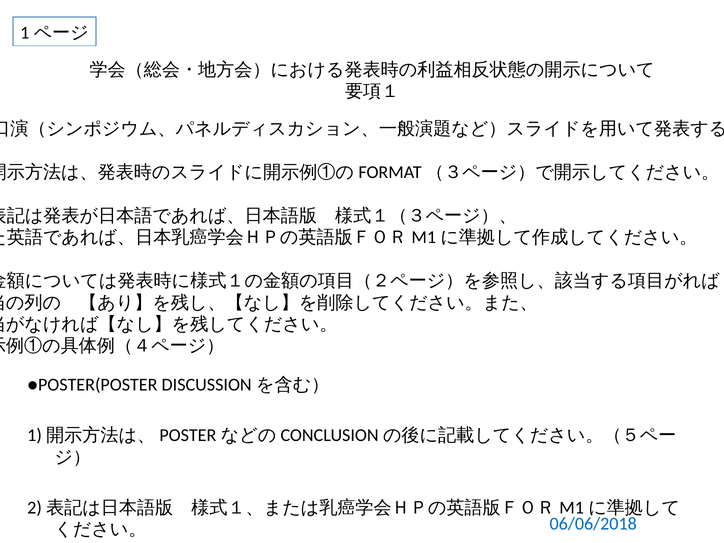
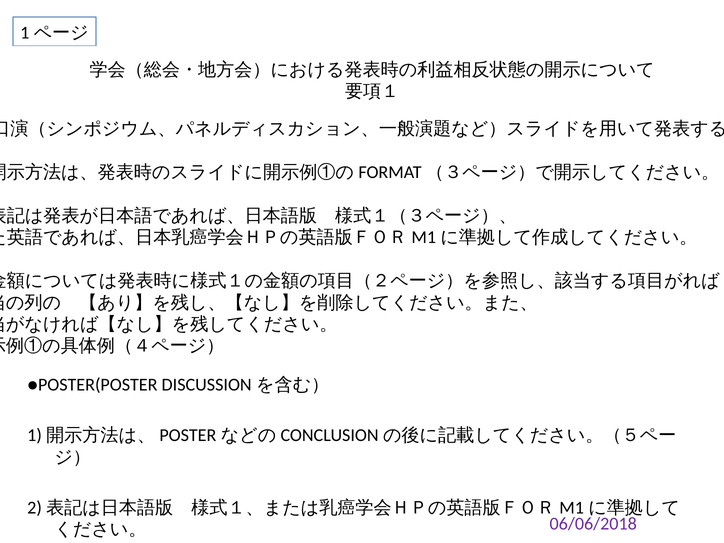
06/06/2018 colour: blue -> purple (593, 524)
